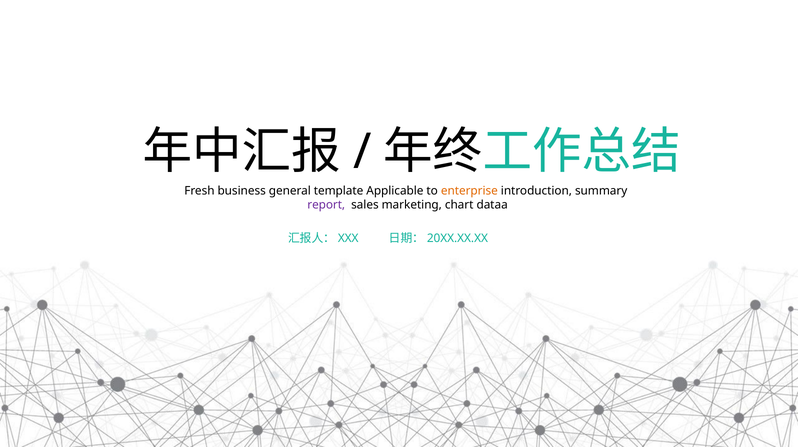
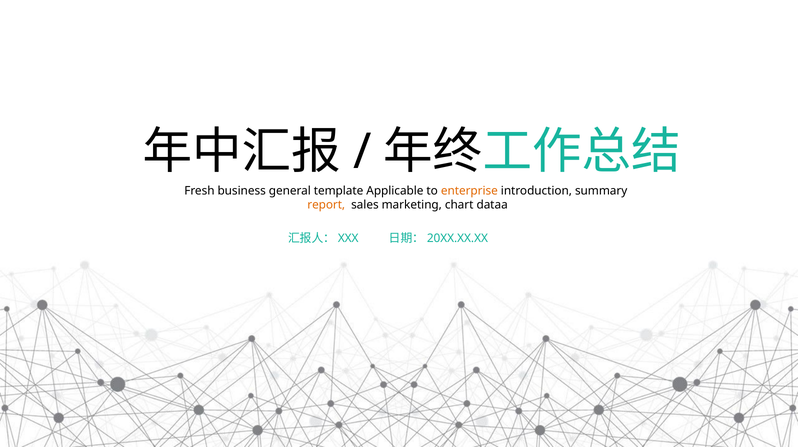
report colour: purple -> orange (326, 205)
